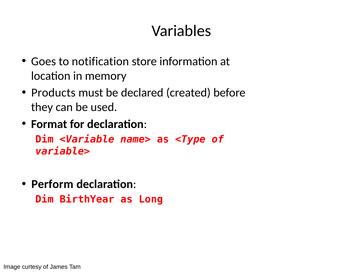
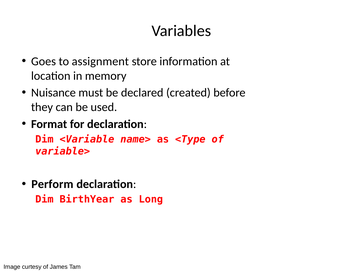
notification: notification -> assignment (100, 61)
Products: Products -> Nuisance (53, 93)
